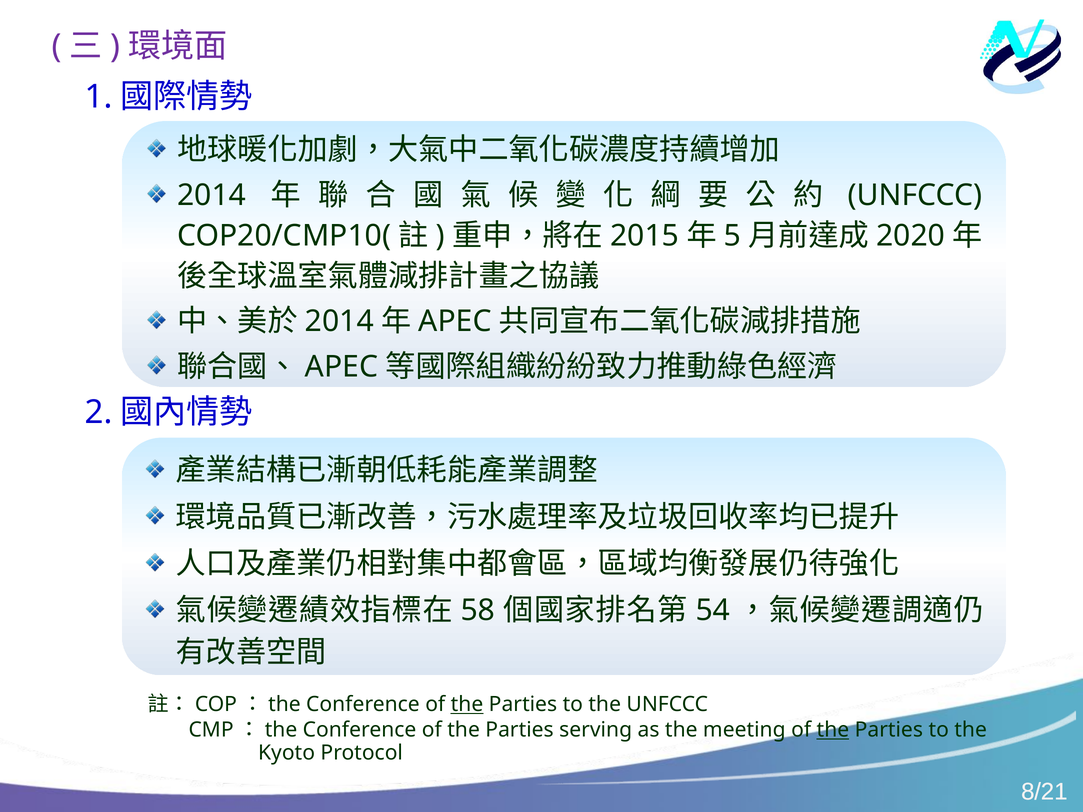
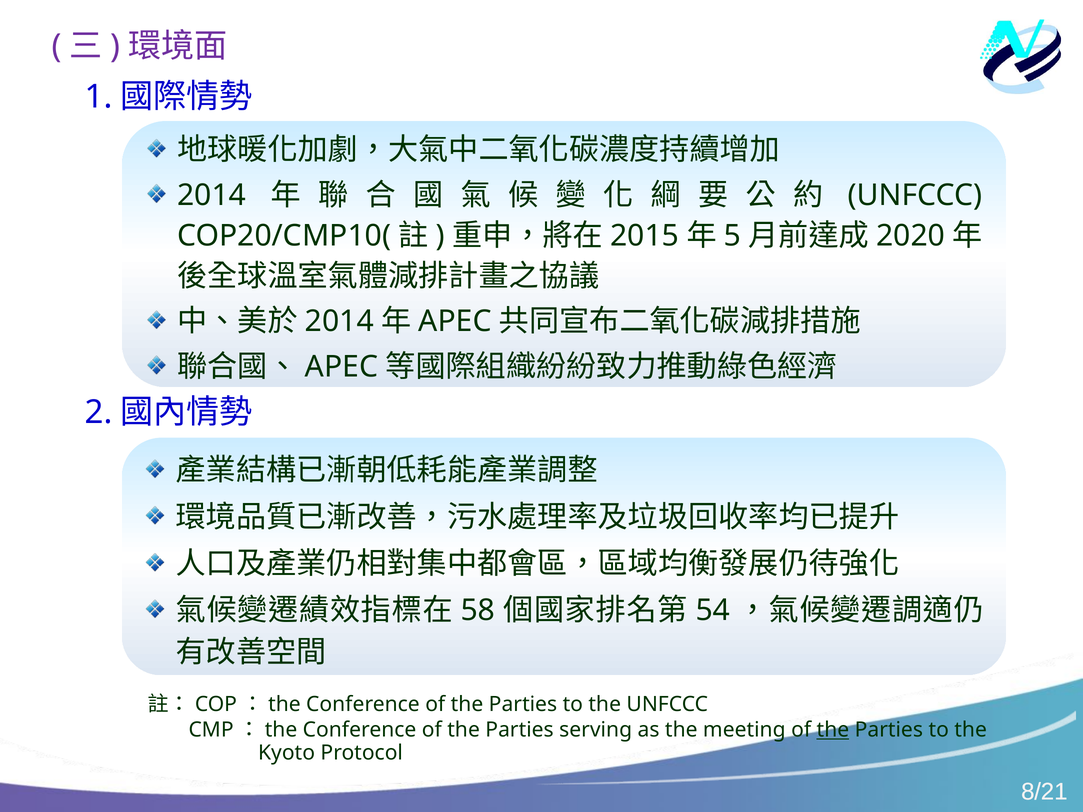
the underline: present -> none (467, 705)
